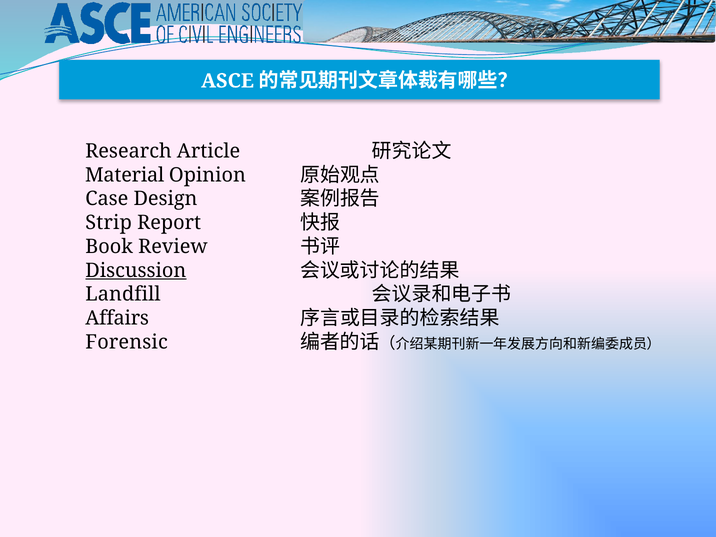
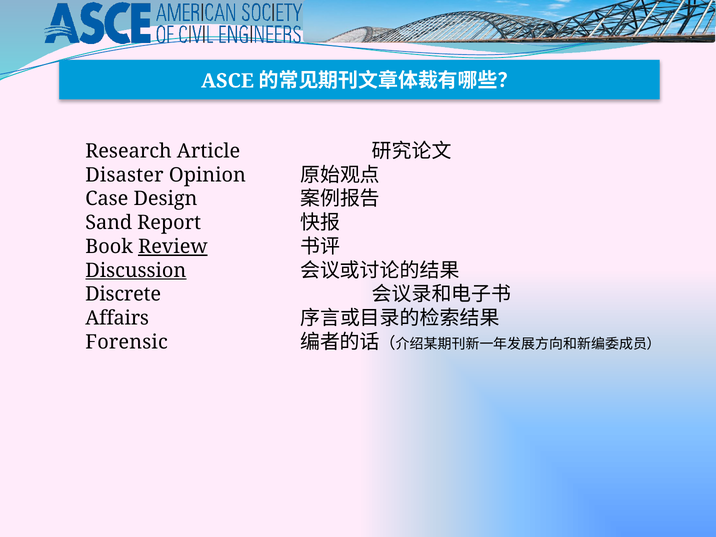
Material: Material -> Disaster (124, 175)
Strip: Strip -> Sand (109, 223)
Review underline: none -> present (173, 247)
Landfill: Landfill -> Discrete (123, 294)
